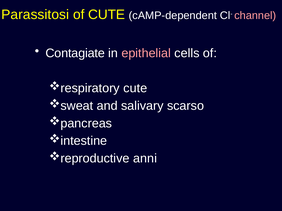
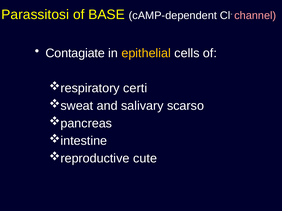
of CUTE: CUTE -> BASE (107, 15)
epithelial colour: pink -> yellow (146, 53)
cute: cute -> certi (135, 88)
anni: anni -> cute (145, 159)
